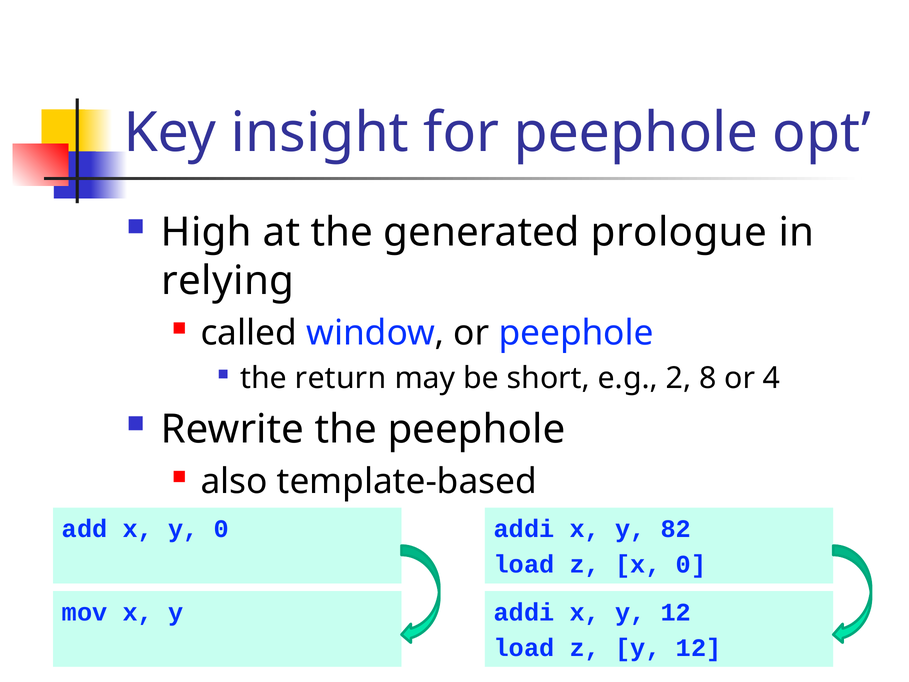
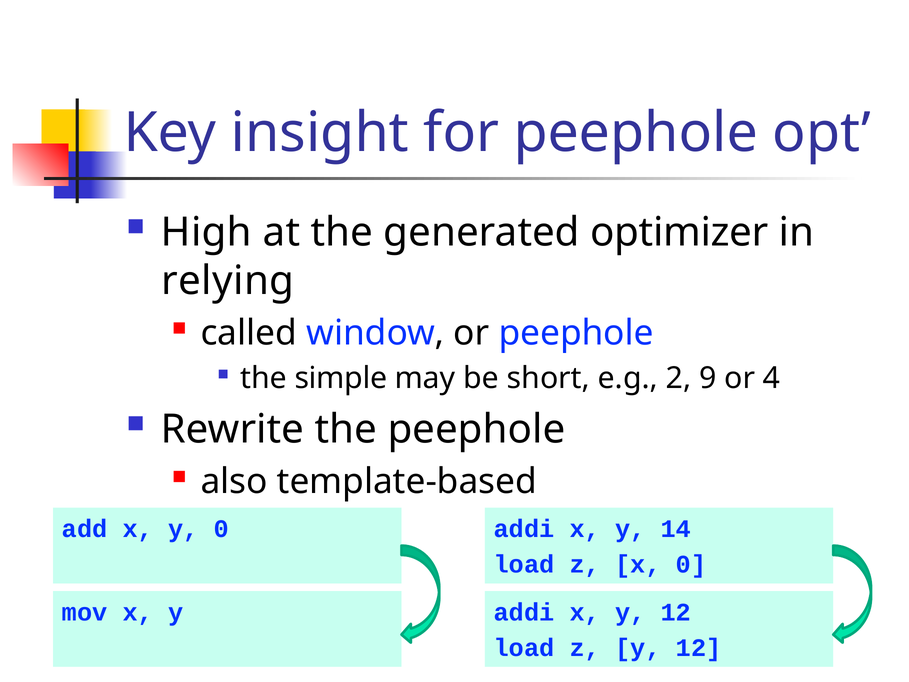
prologue: prologue -> optimizer (679, 232)
return: return -> simple (341, 378)
8: 8 -> 9 (708, 378)
82: 82 -> 14 (676, 529)
